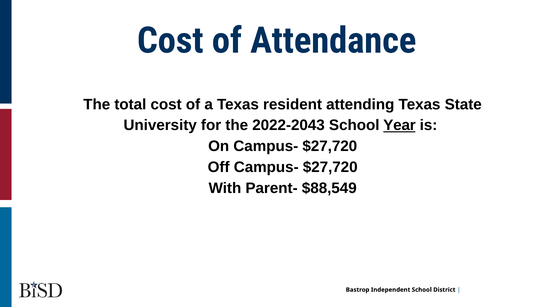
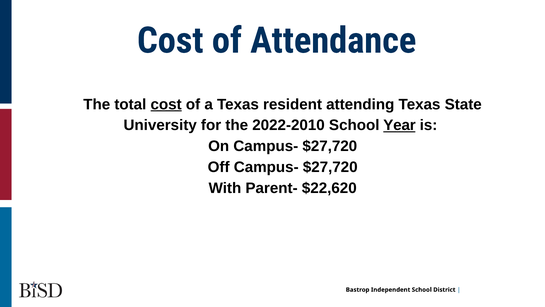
cost underline: none -> present (166, 104)
2022-2043: 2022-2043 -> 2022-2010 (289, 125)
$88,549: $88,549 -> $22,620 (329, 188)
